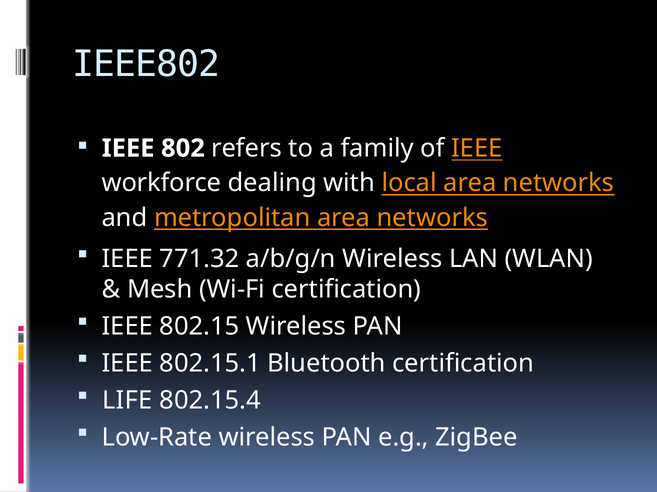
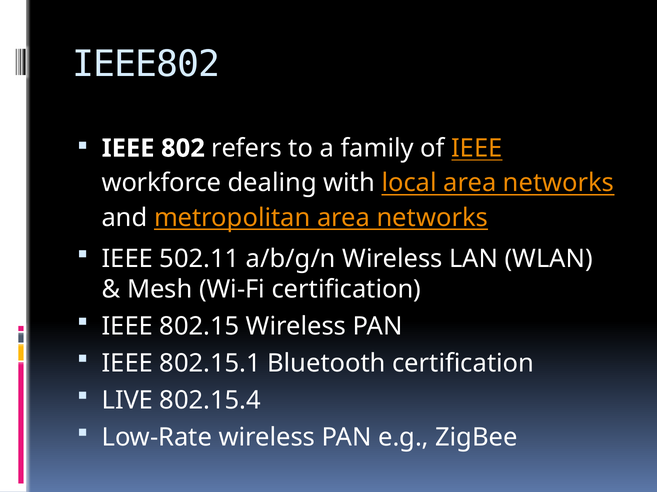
771.32: 771.32 -> 502.11 (199, 259)
LIFE: LIFE -> LIVE (127, 401)
